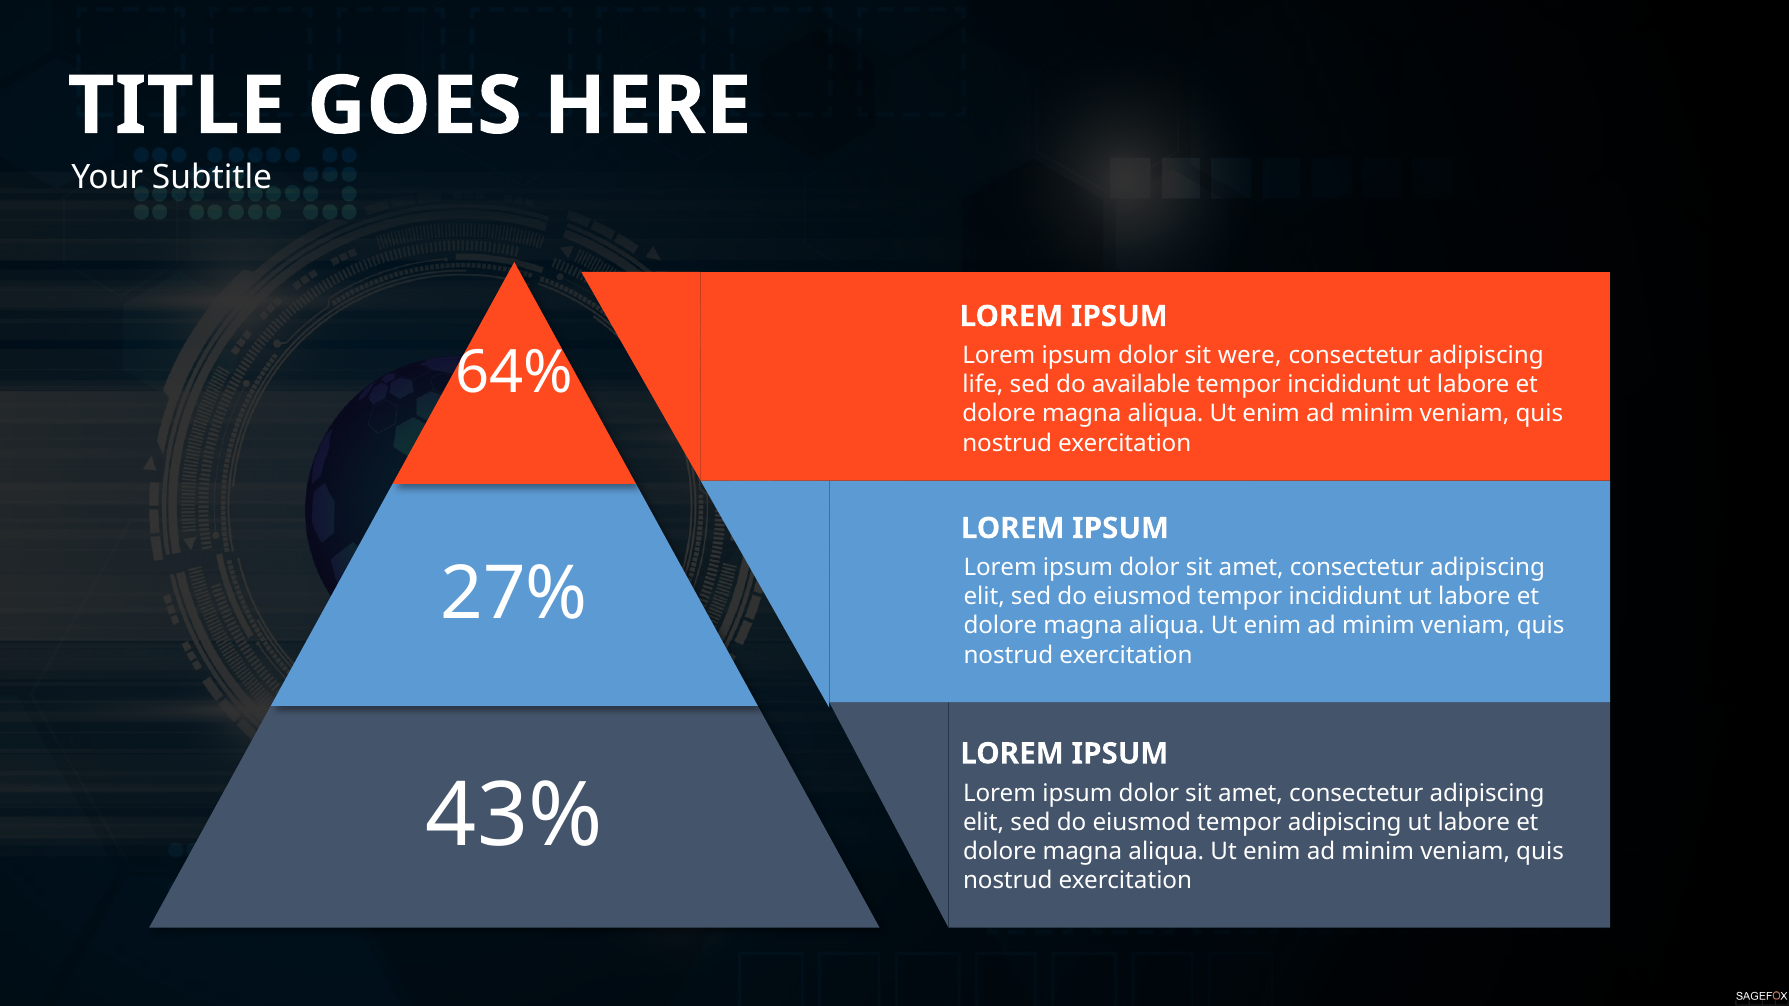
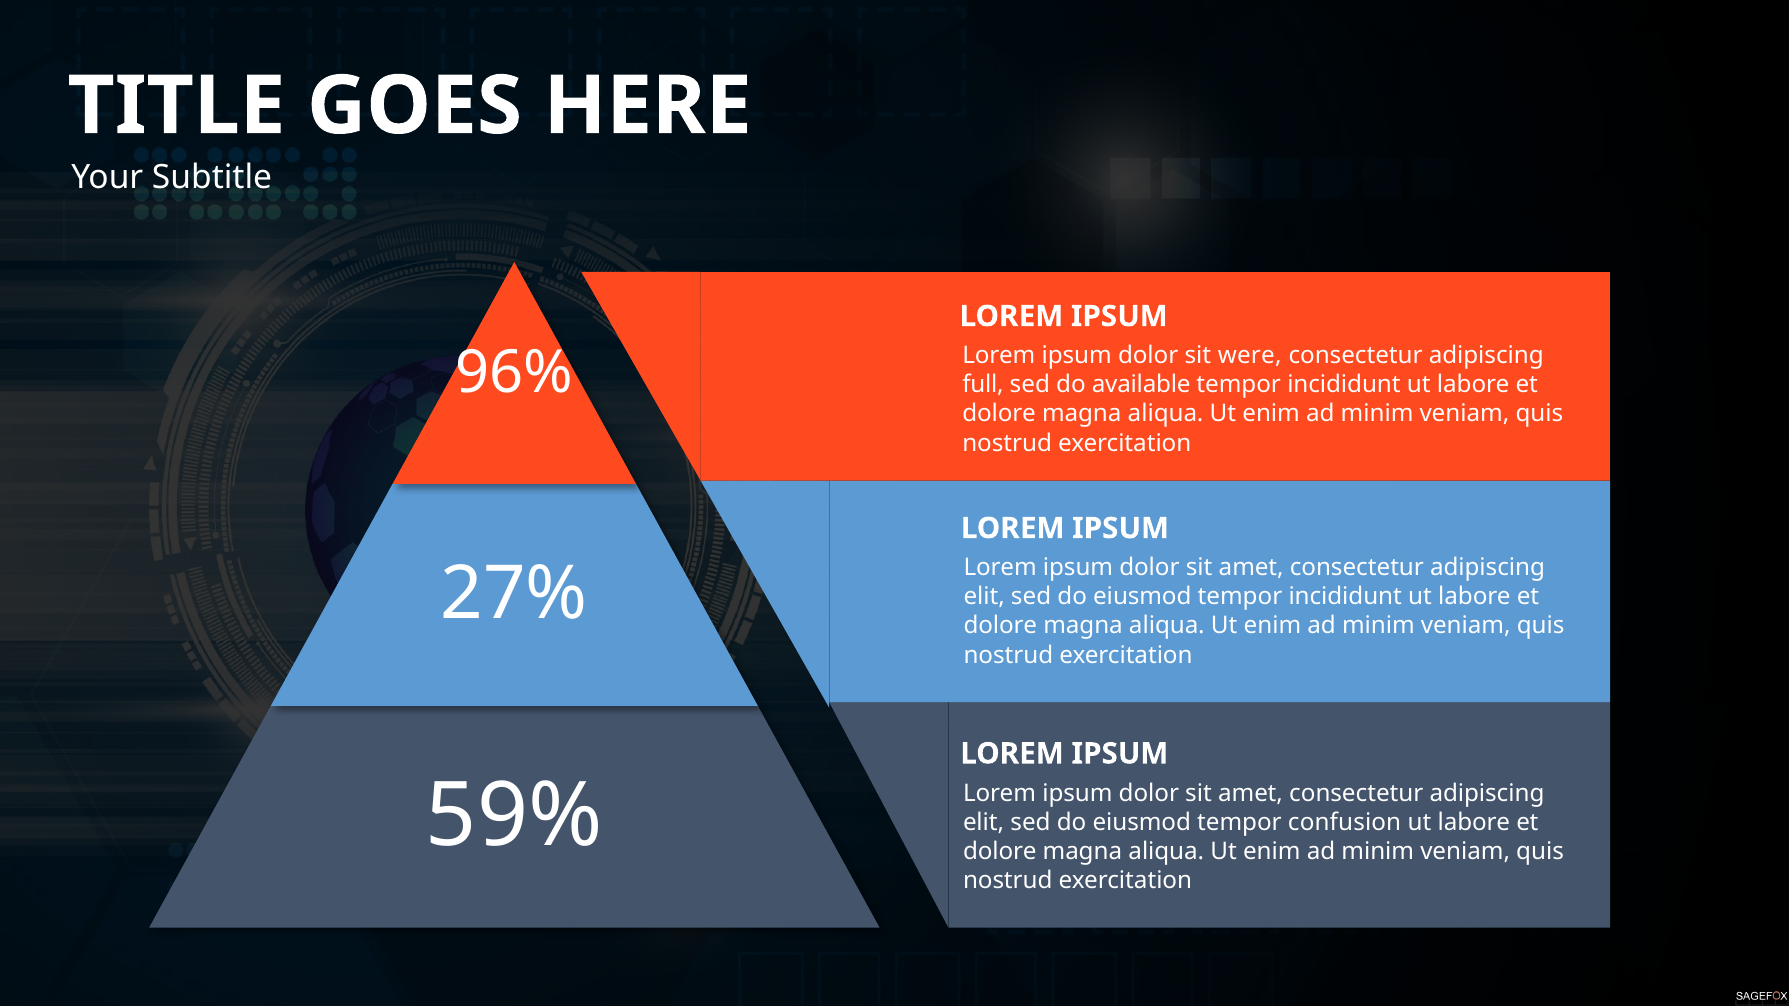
64%: 64% -> 96% (514, 373)
life: life -> full (983, 385)
43%: 43% -> 59% (514, 816)
tempor adipiscing: adipiscing -> confusion (1345, 822)
